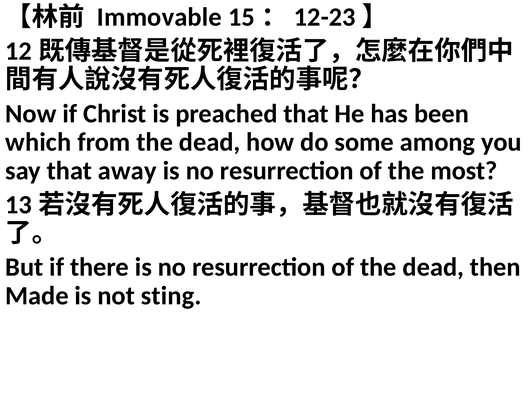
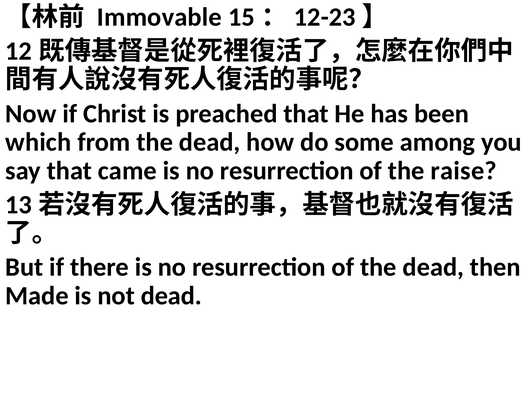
away: away -> came (127, 171)
most: most -> raise (464, 171)
not sting: sting -> dead (171, 296)
